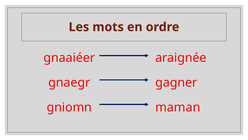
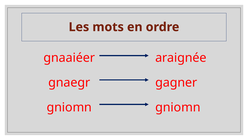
maman: maman -> gniomn (178, 107)
